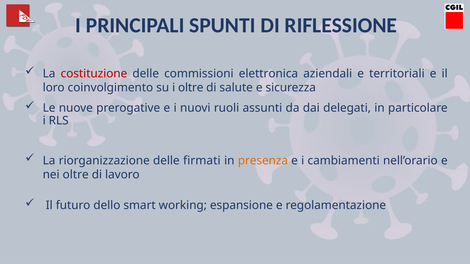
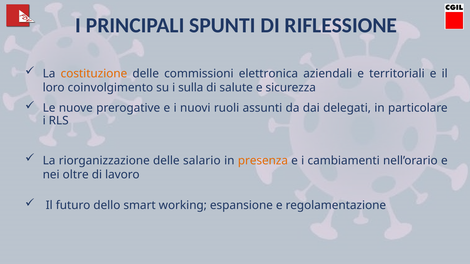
costituzione colour: red -> orange (94, 74)
i oltre: oltre -> sulla (191, 88)
firmati: firmati -> salario (202, 161)
